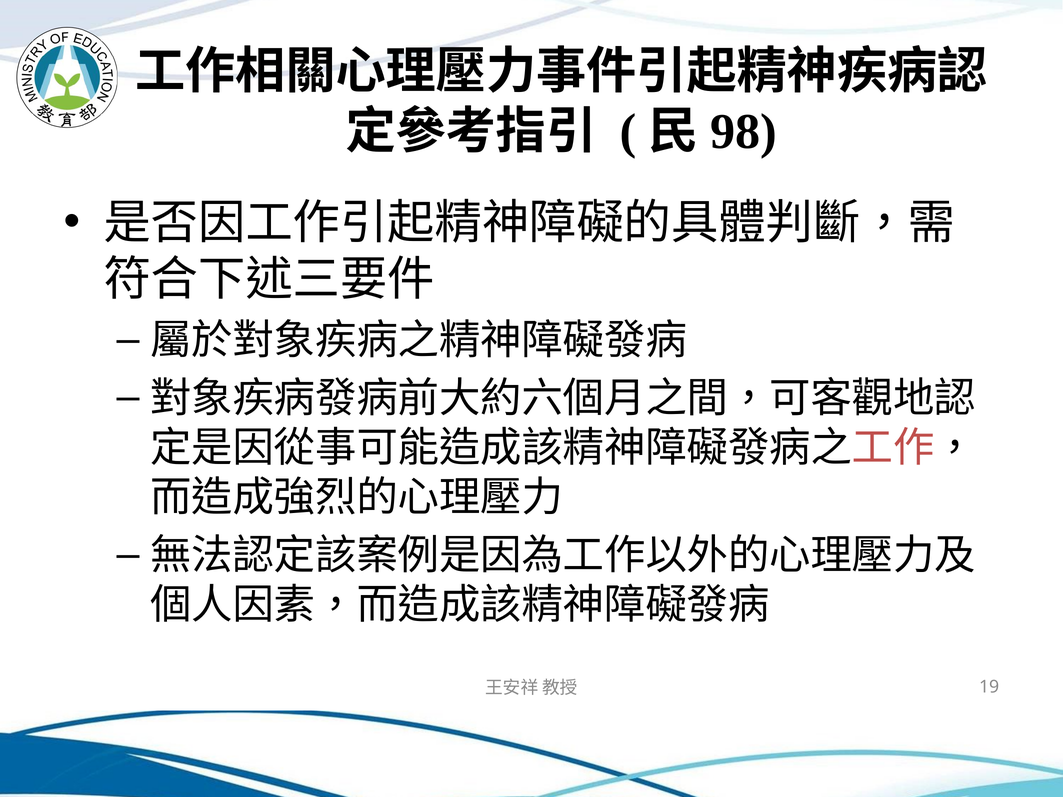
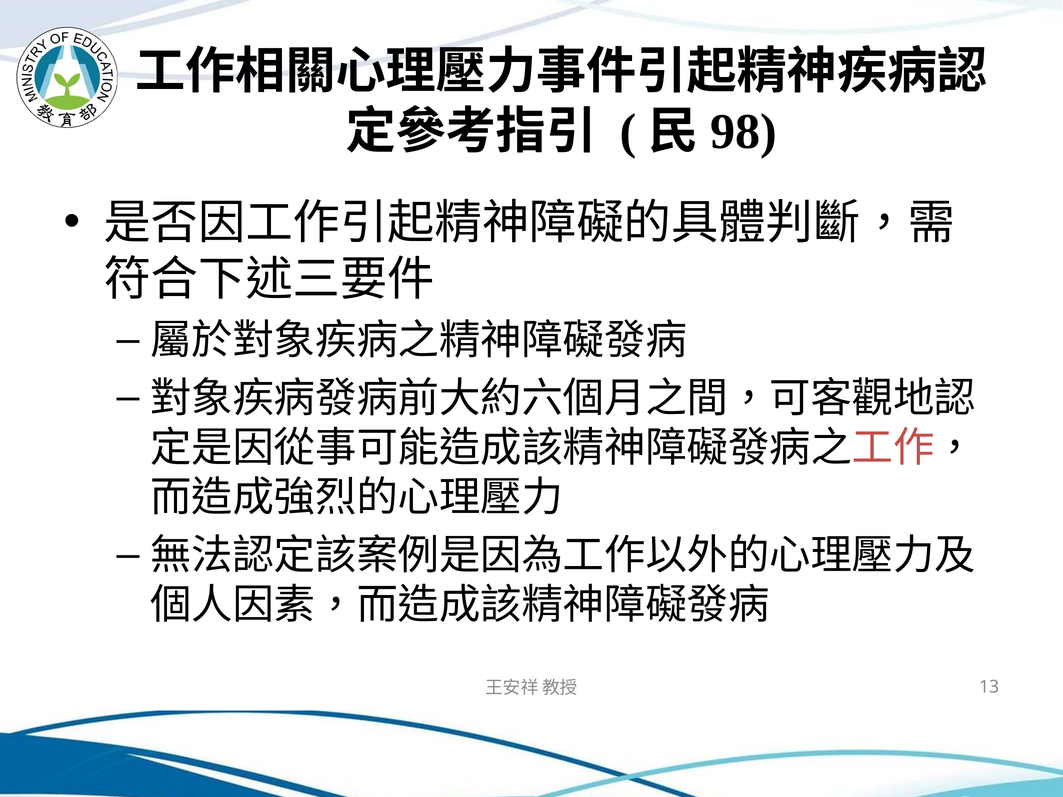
19: 19 -> 13 (989, 687)
